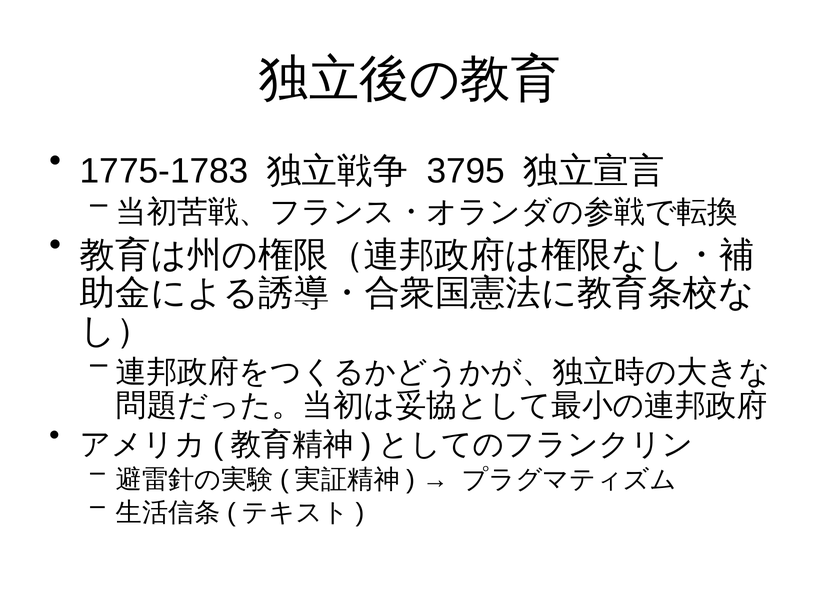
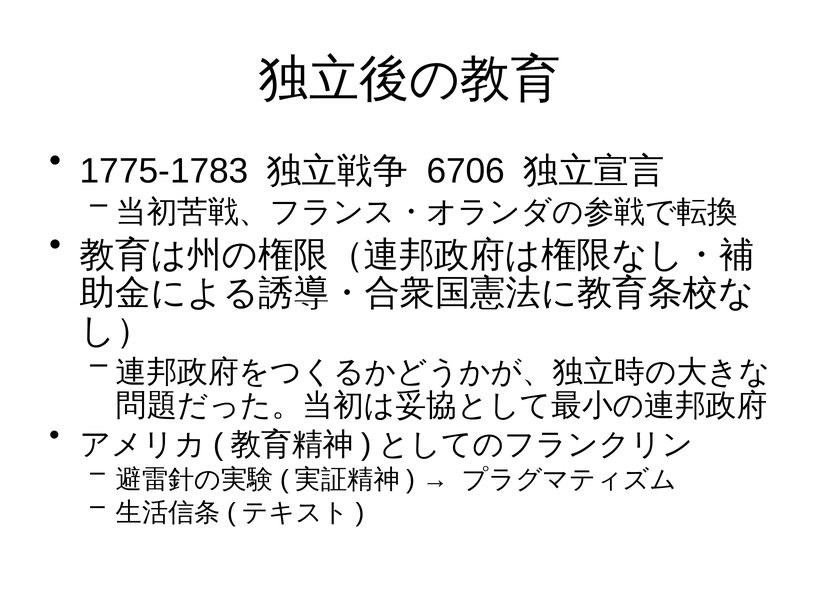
3795: 3795 -> 6706 (466, 171)
